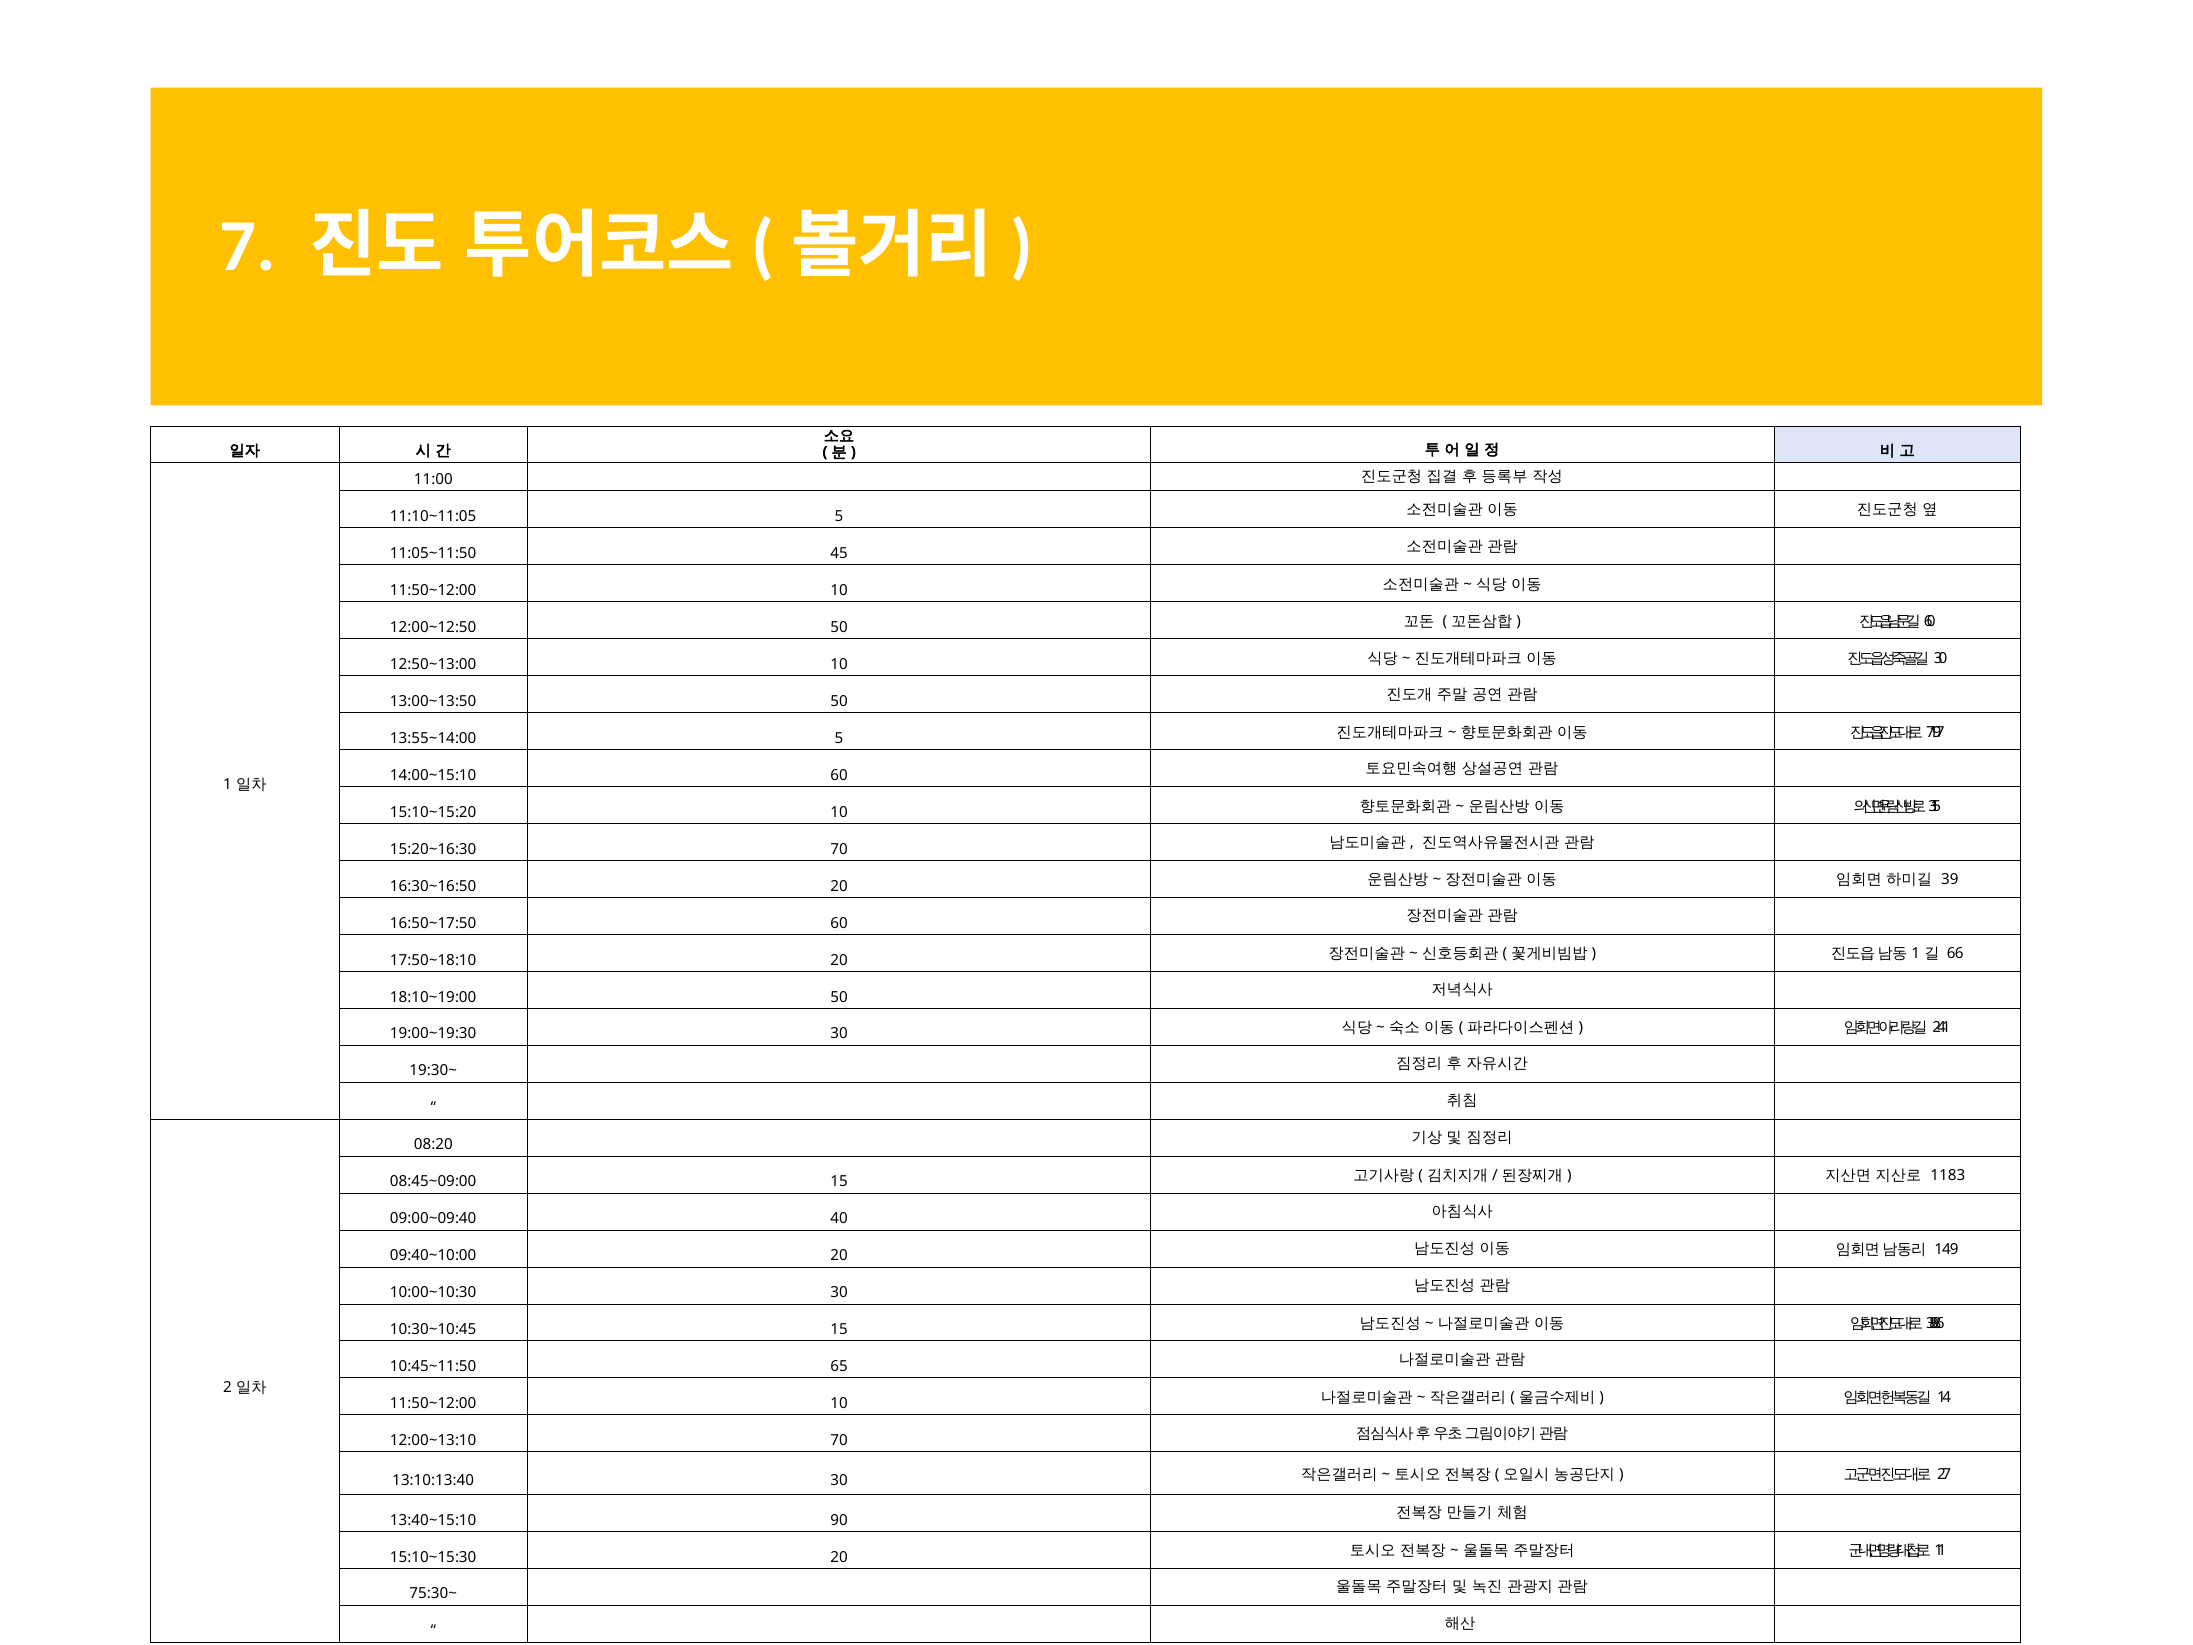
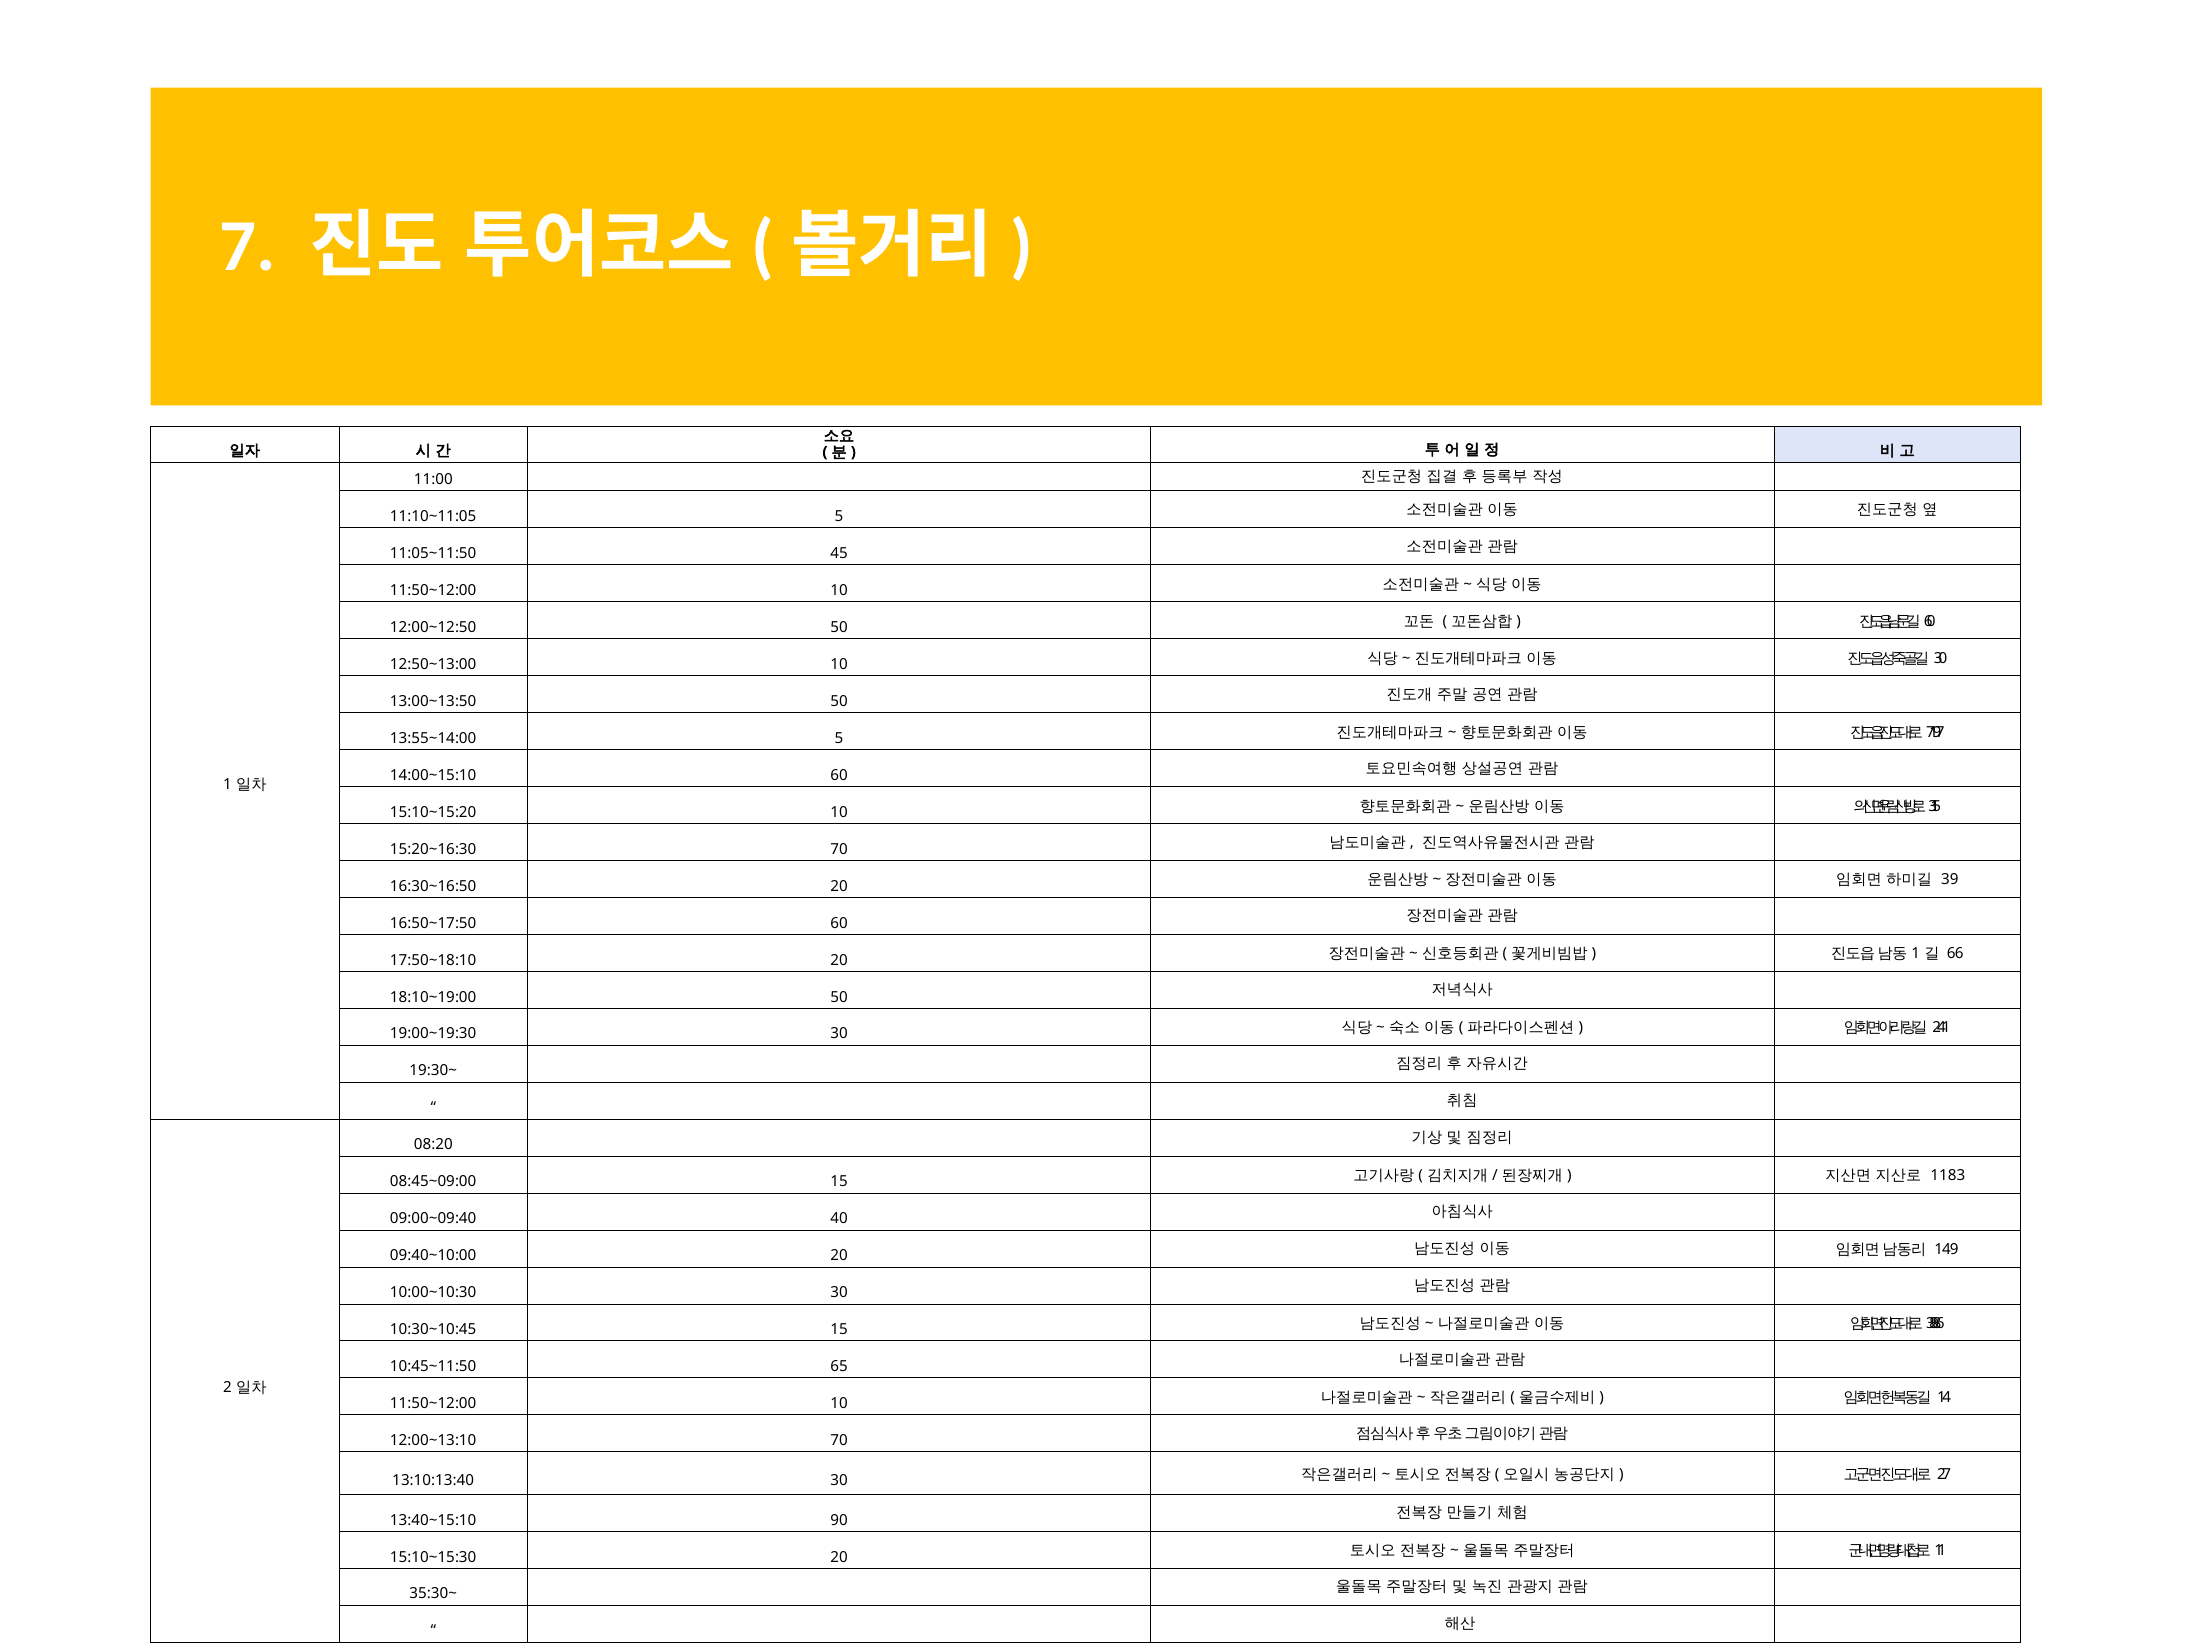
75:30~: 75:30~ -> 35:30~ (433, 1594)
